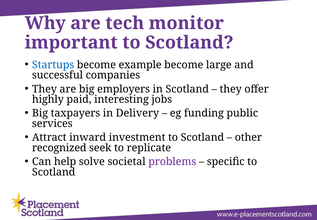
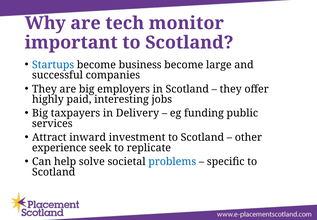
example: example -> business (140, 65)
recognized: recognized -> experience (59, 147)
problems colour: purple -> blue (172, 161)
